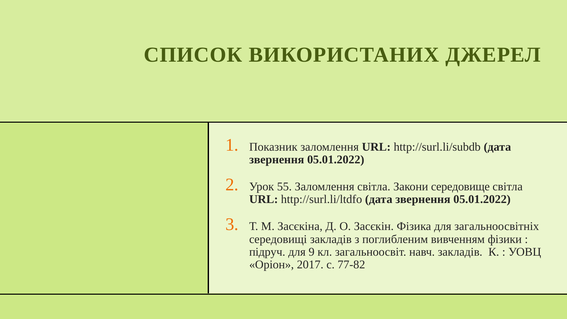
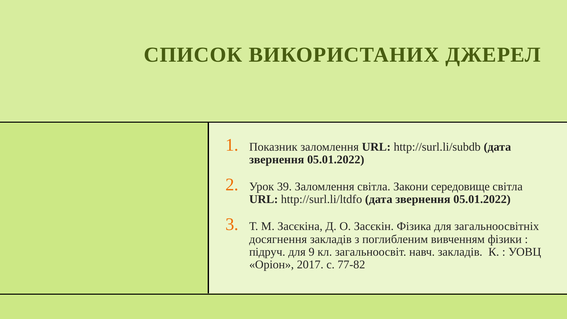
55: 55 -> 39 (284, 187)
середовищі: середовищі -> досягнення (278, 239)
